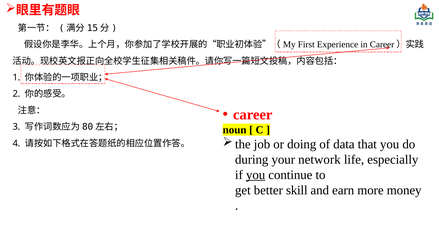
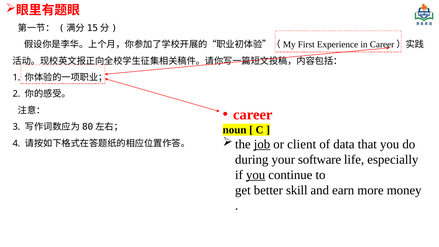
job underline: none -> present (262, 144)
doing: doing -> client (302, 144)
network: network -> software (320, 160)
